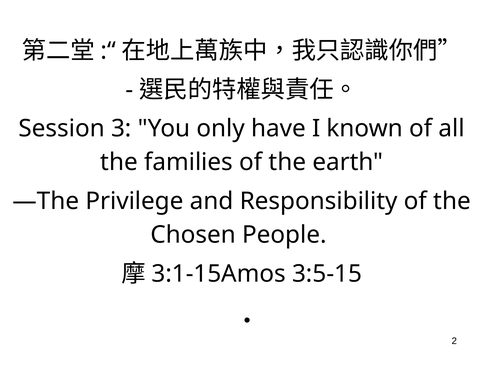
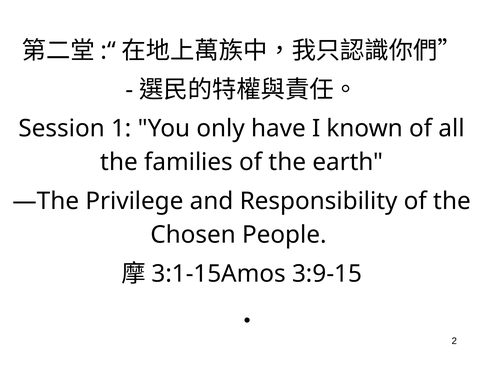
3: 3 -> 1 (121, 128)
3:5-15: 3:5-15 -> 3:9-15 (327, 273)
